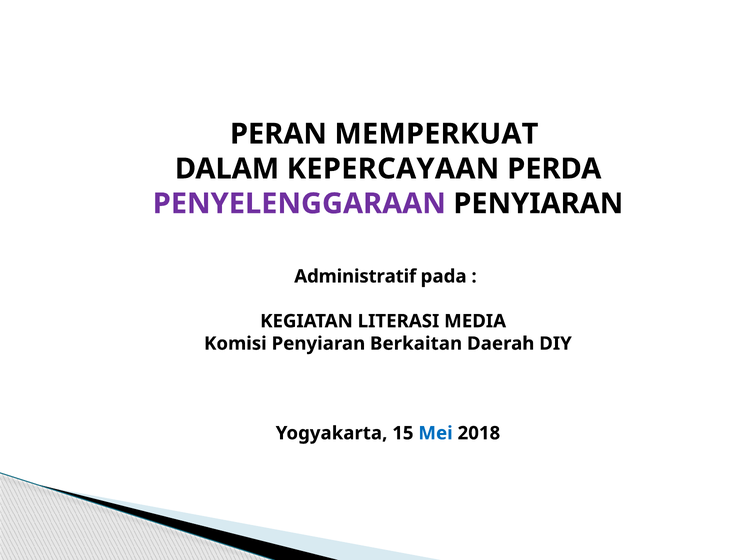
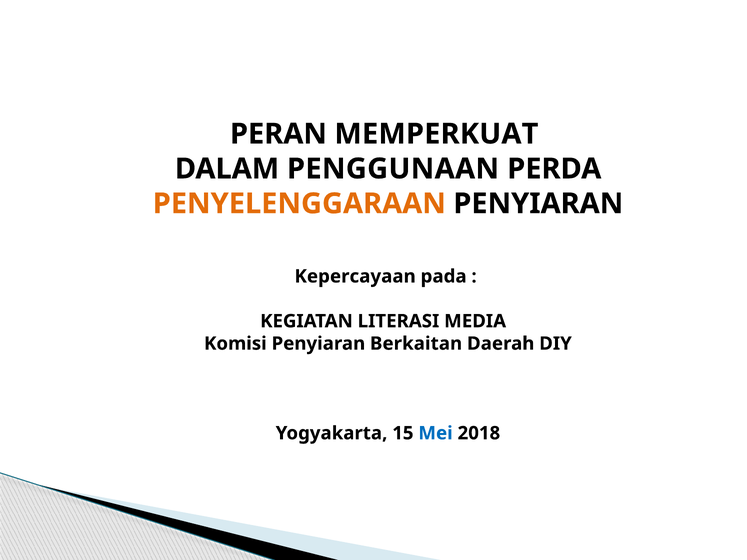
KEPERCAYAAN: KEPERCAYAAN -> PENGGUNAAN (393, 169)
PENYELENGGARAAN colour: purple -> orange (299, 204)
Administratif: Administratif -> Kepercayaan (355, 276)
